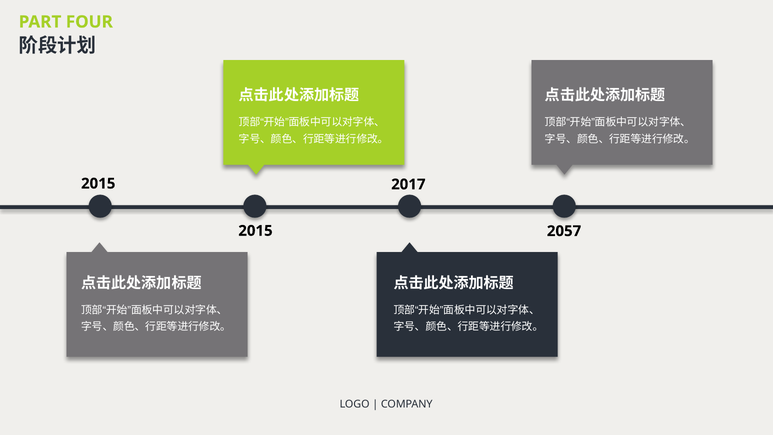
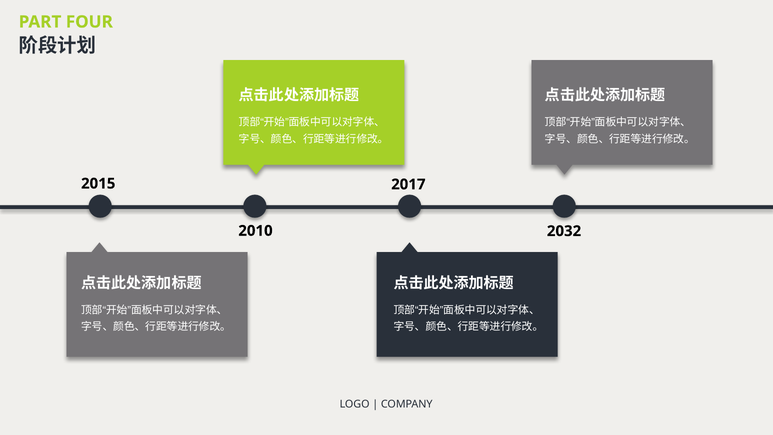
2015: 2015 -> 2010 (255, 231)
2057: 2057 -> 2032 (564, 231)
